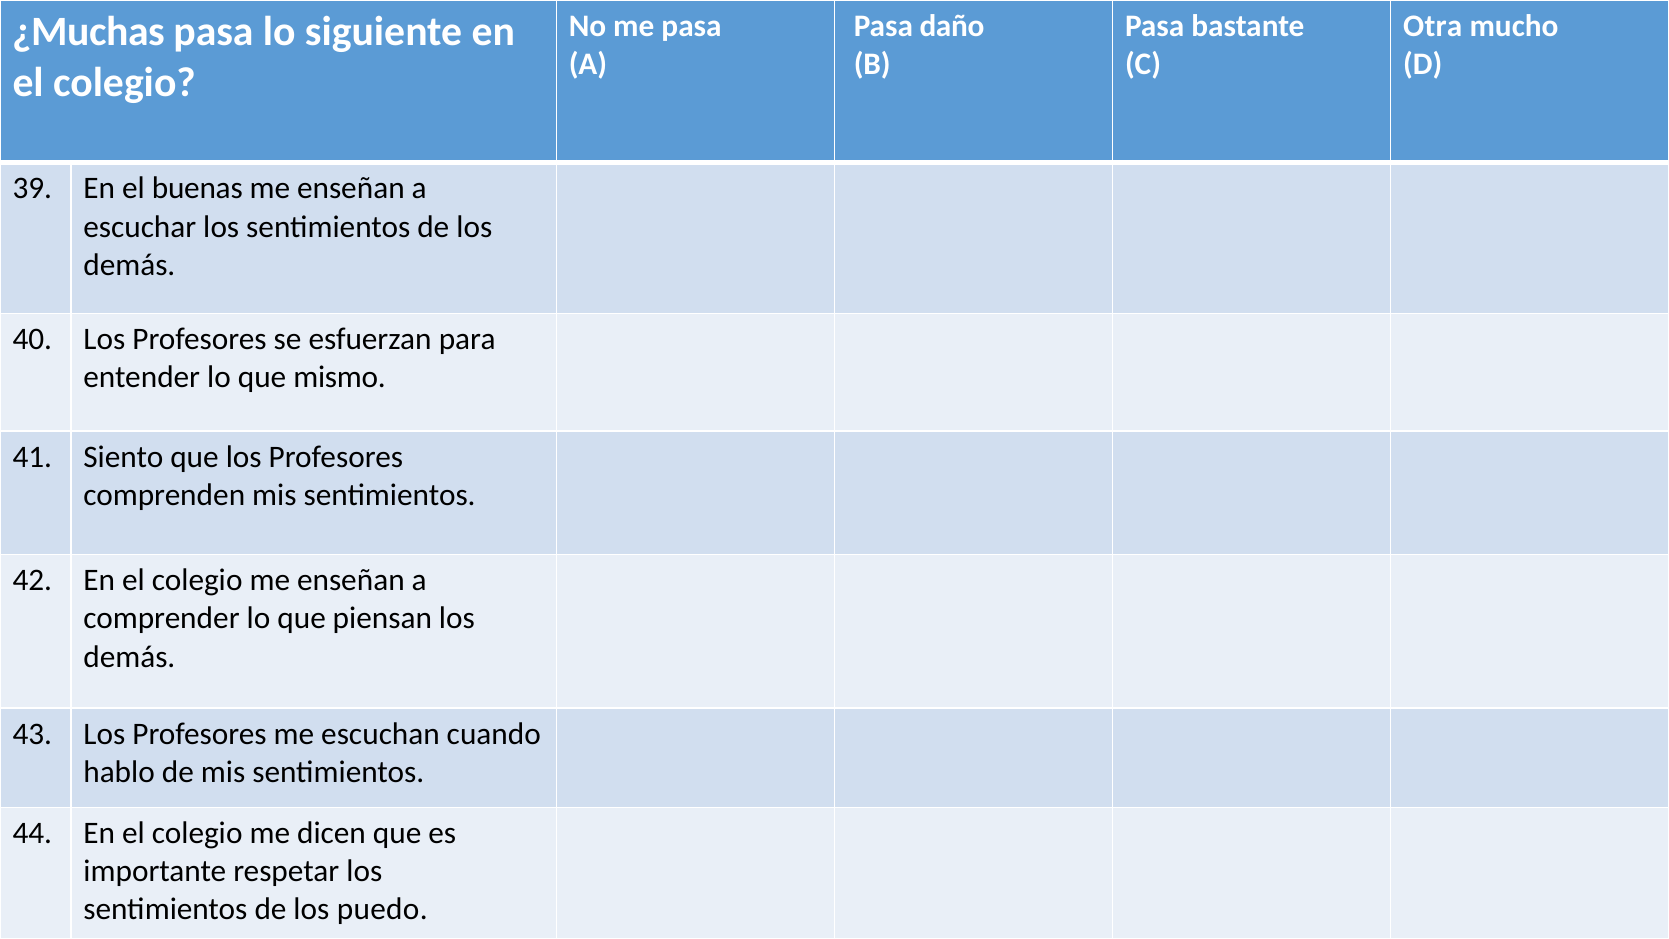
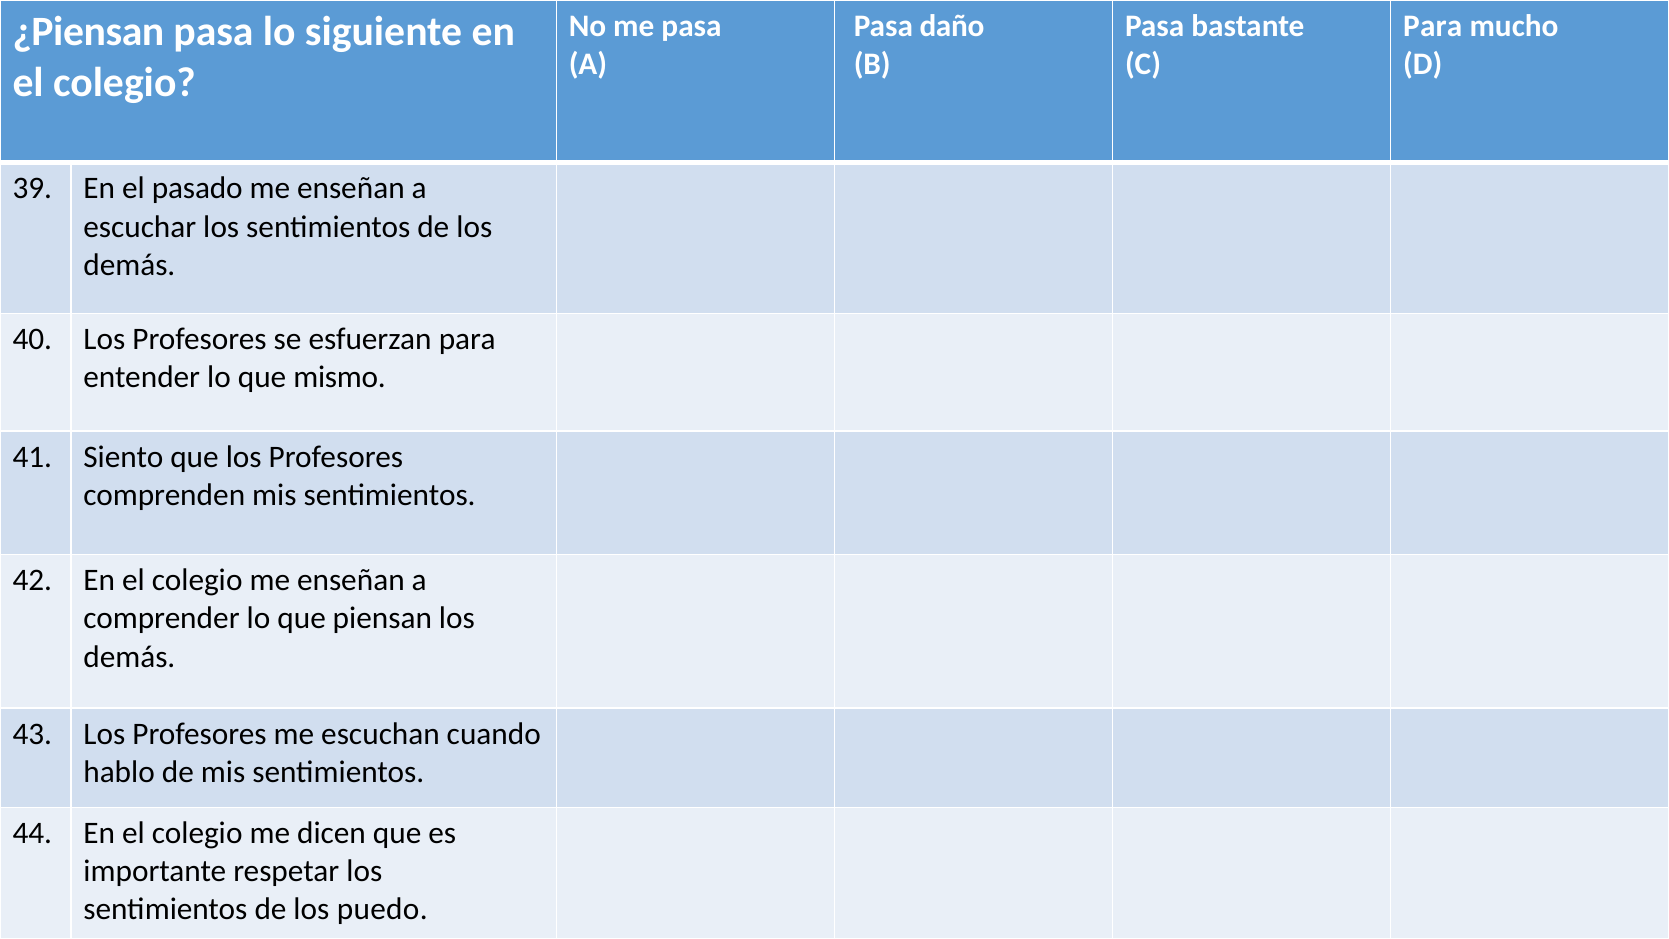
Otra: Otra -> Para (1433, 26)
¿Muchas: ¿Muchas -> ¿Piensan (88, 32)
buenas: buenas -> pasado (197, 188)
